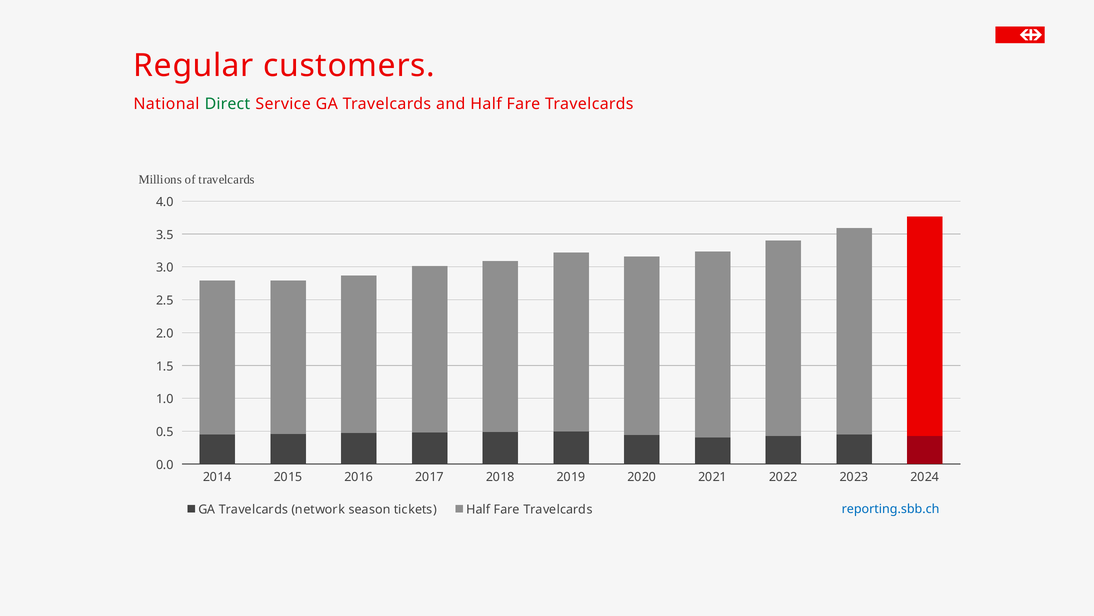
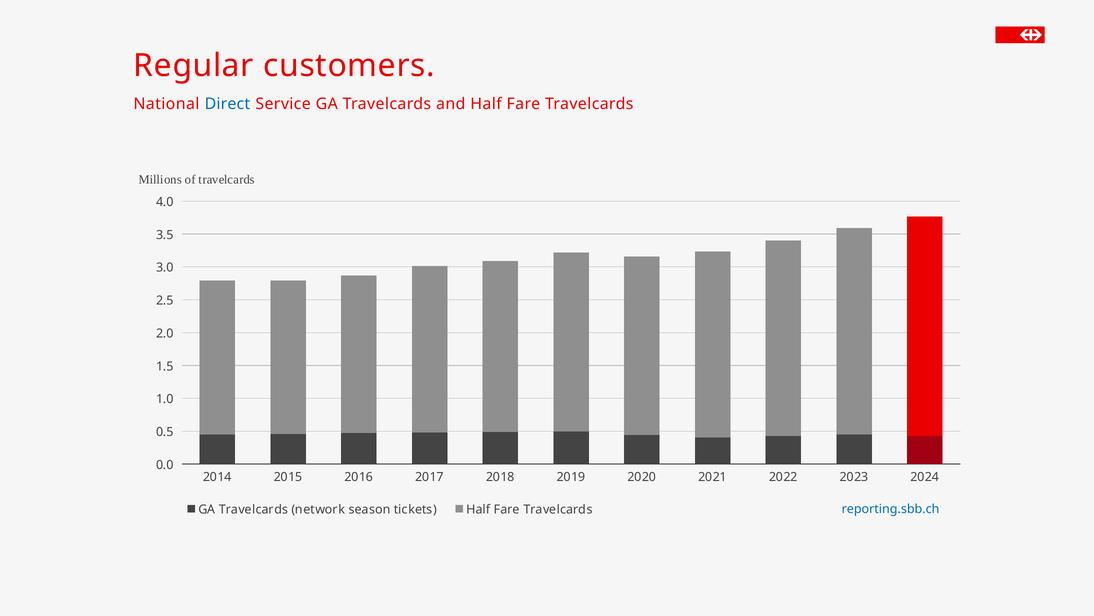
Direct colour: green -> blue (227, 104)
